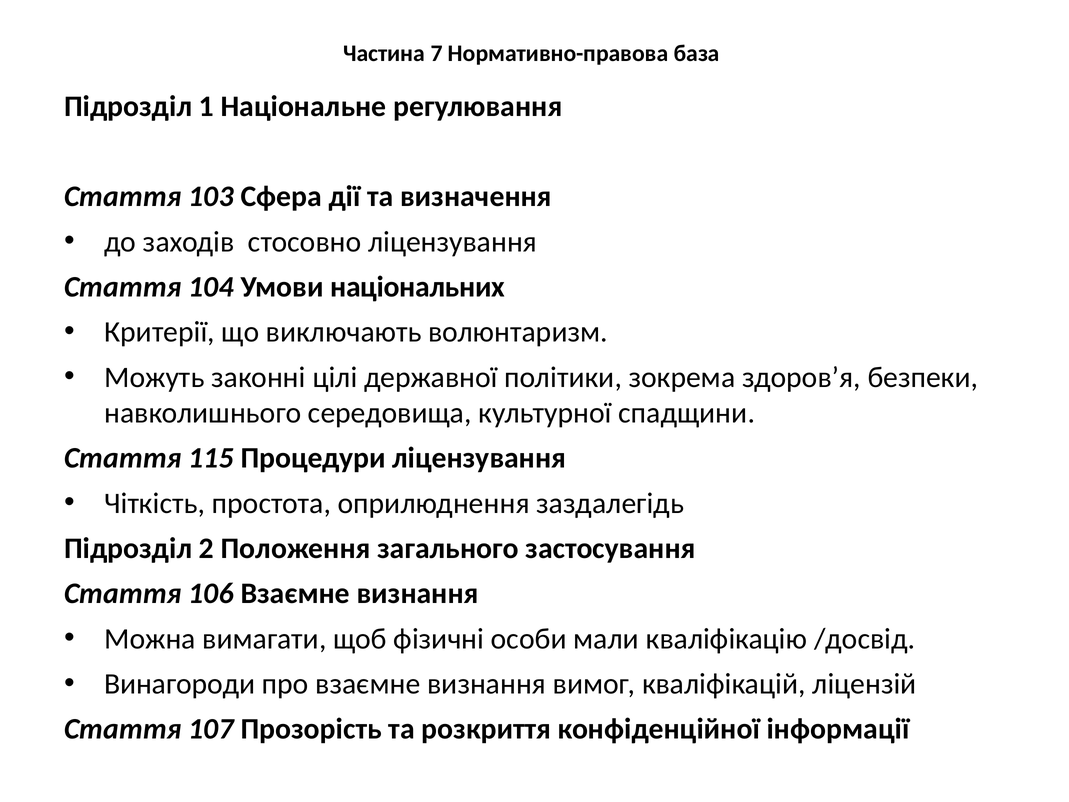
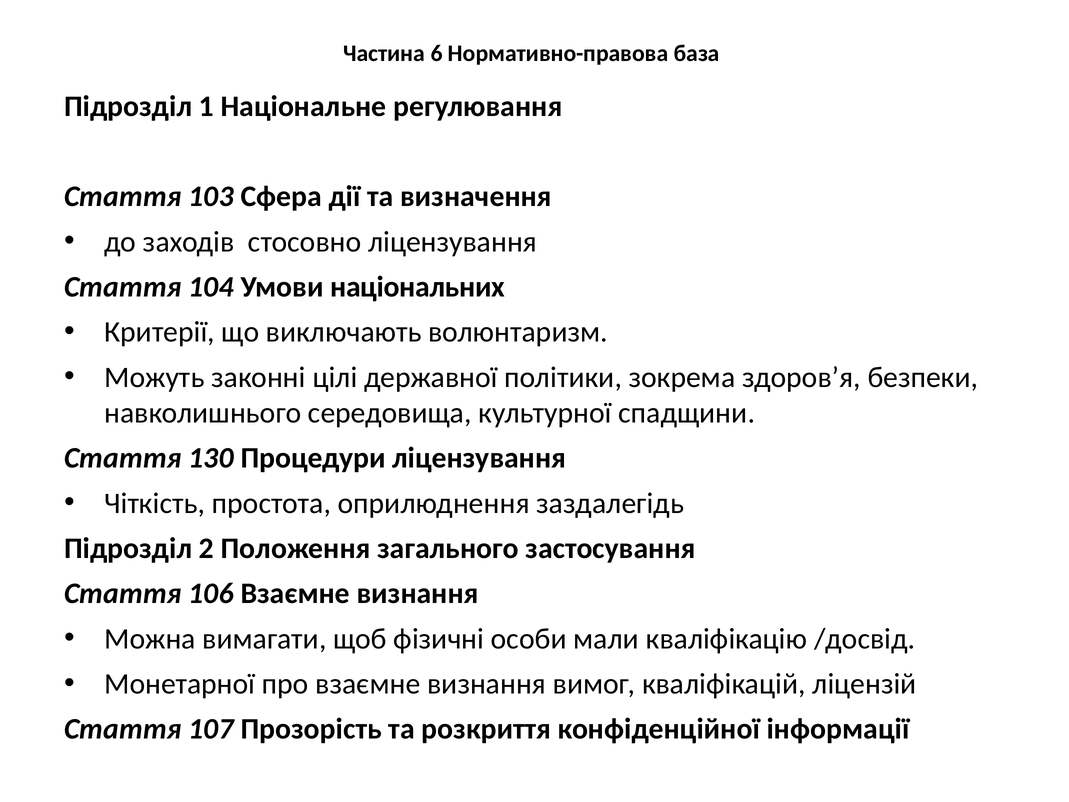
7: 7 -> 6 (437, 53)
115: 115 -> 130 (211, 458)
Винагороди: Винагороди -> Монетарної (180, 684)
